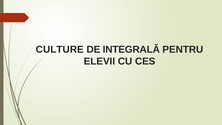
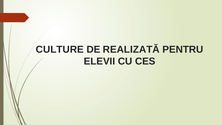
INTEGRALĂ: INTEGRALĂ -> REALIZATĂ (131, 49)
